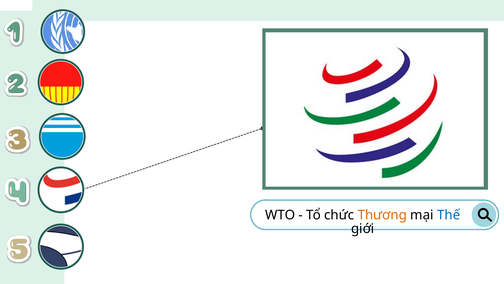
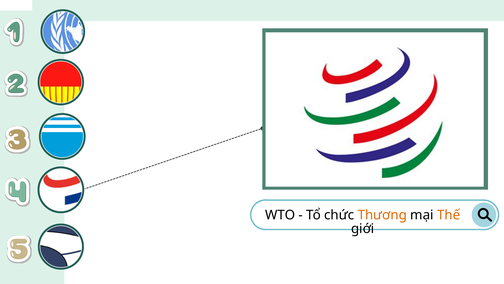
Thế colour: blue -> orange (449, 215)
